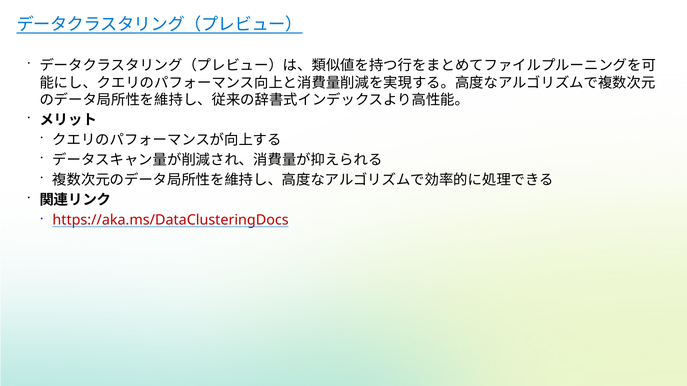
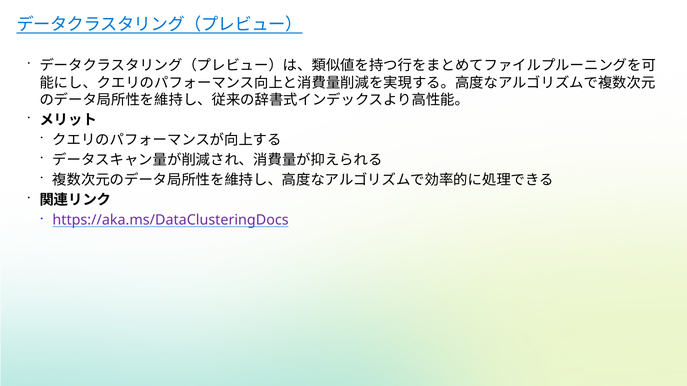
https://aka.ms/DataClusteringDocs colour: red -> purple (171, 220)
